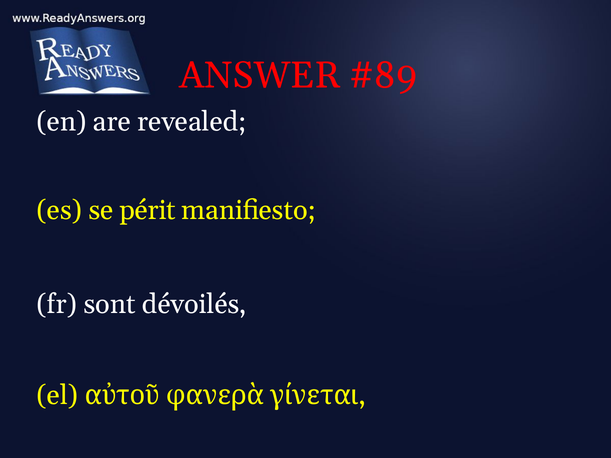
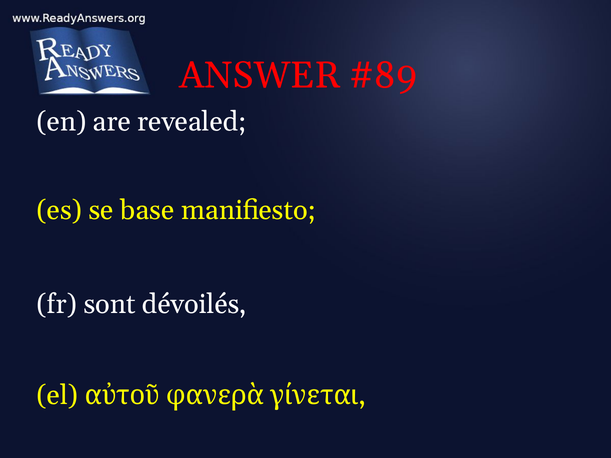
périt: périt -> base (147, 210)
